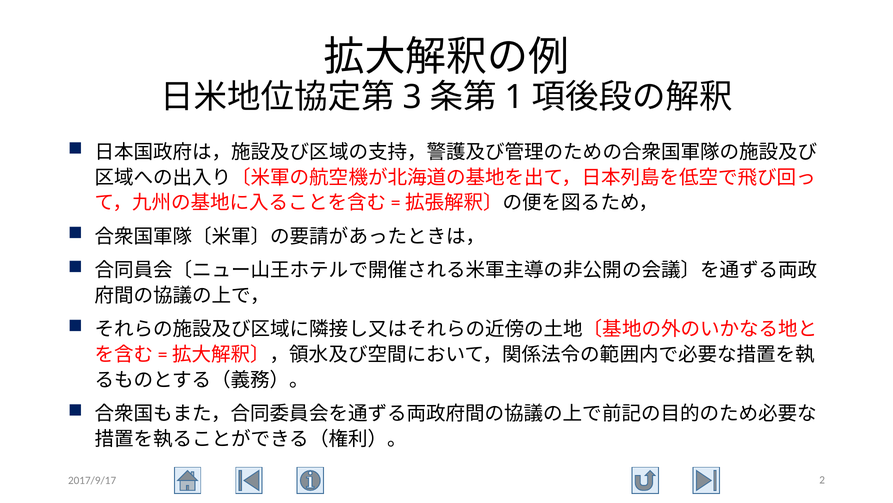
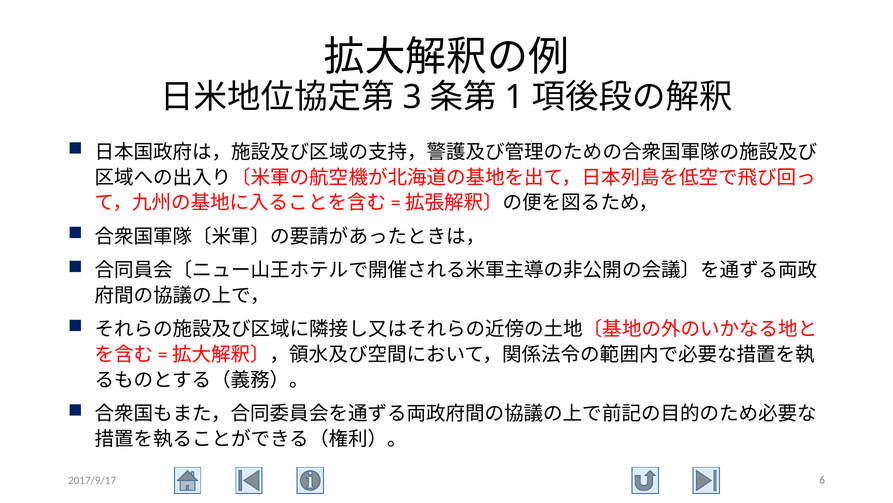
2: 2 -> 6 (822, 480)
